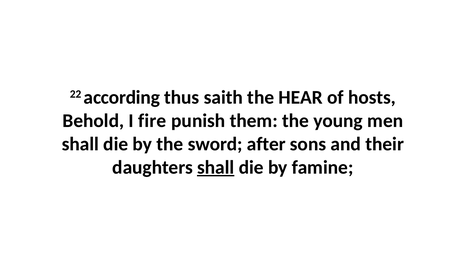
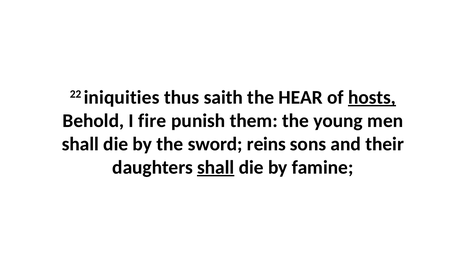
according: according -> iniquities (122, 97)
hosts underline: none -> present (372, 97)
after: after -> reins (266, 144)
